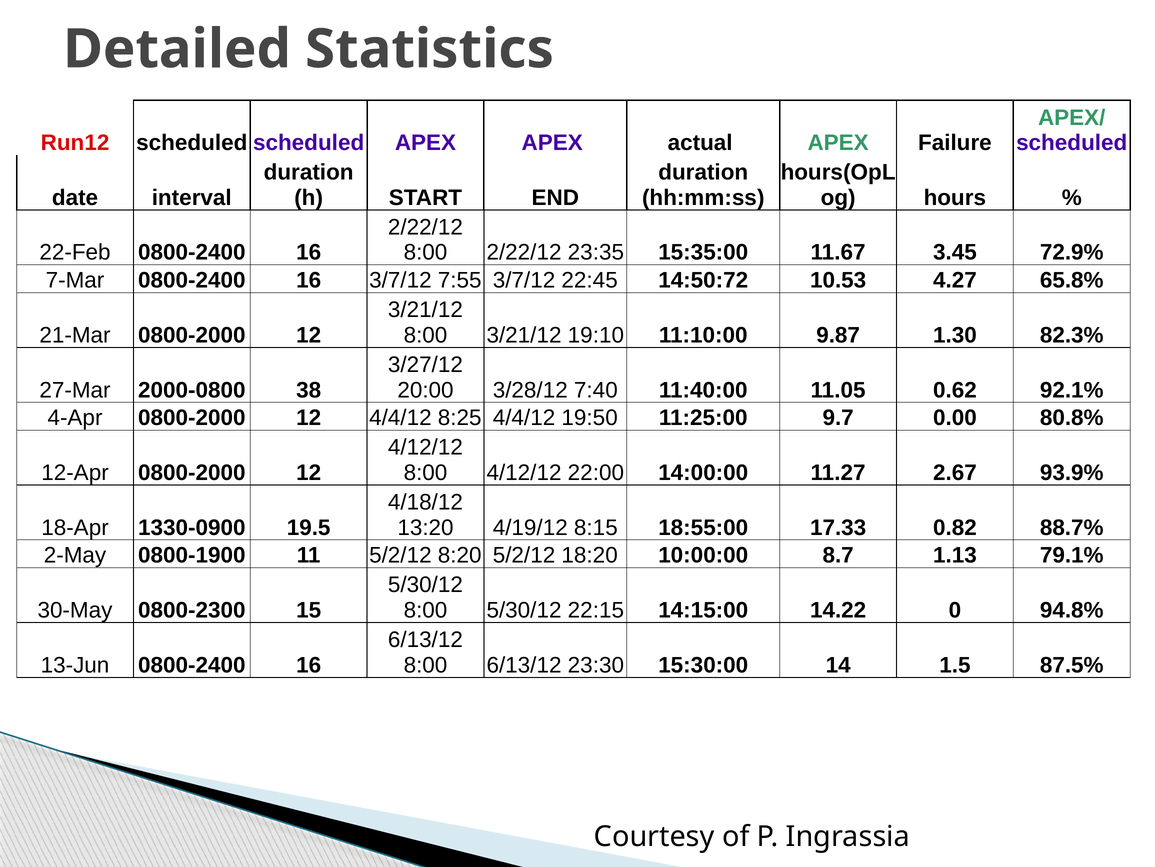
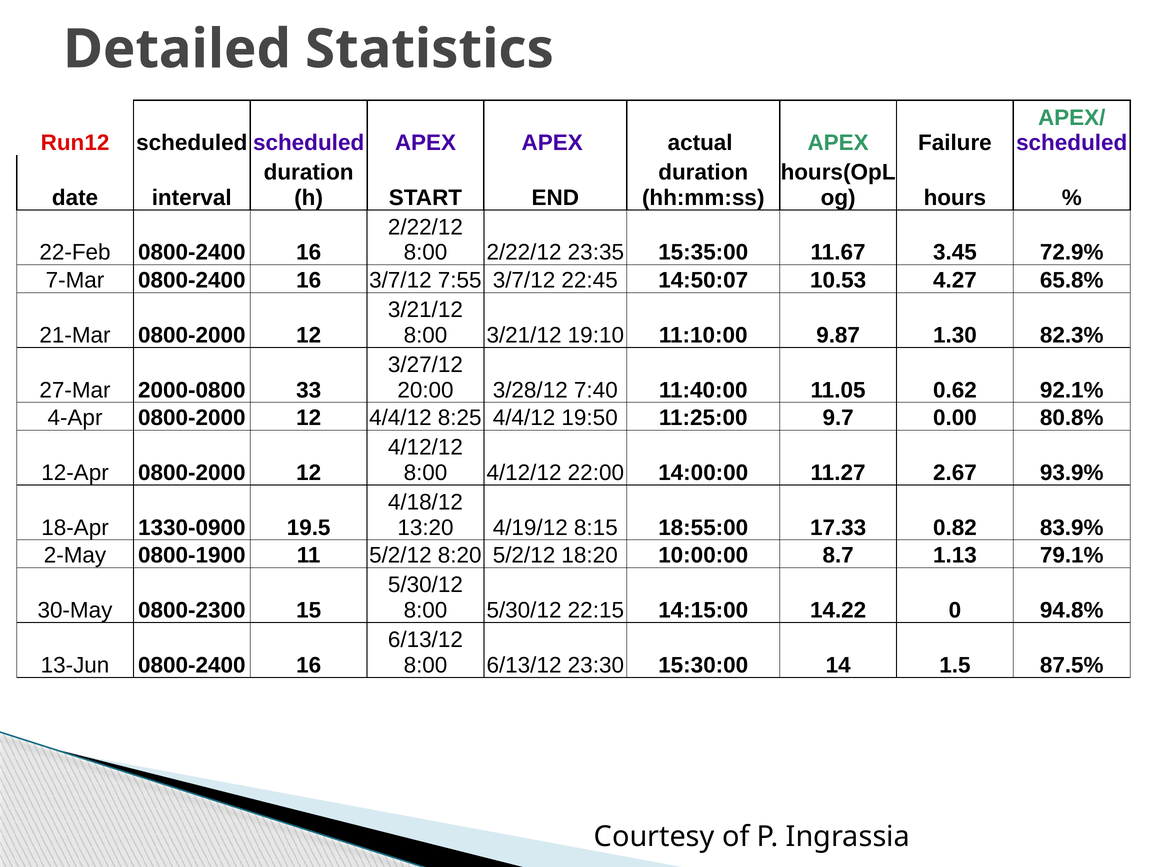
14:50:72: 14:50:72 -> 14:50:07 (703, 280)
38: 38 -> 33 (309, 390)
88.7%: 88.7% -> 83.9% (1072, 527)
